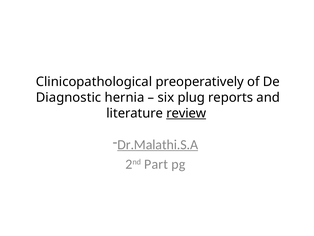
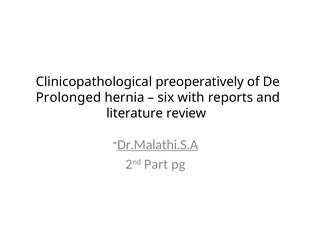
Diagnostic: Diagnostic -> Prolonged (69, 97)
plug: plug -> with (191, 97)
review underline: present -> none (186, 113)
